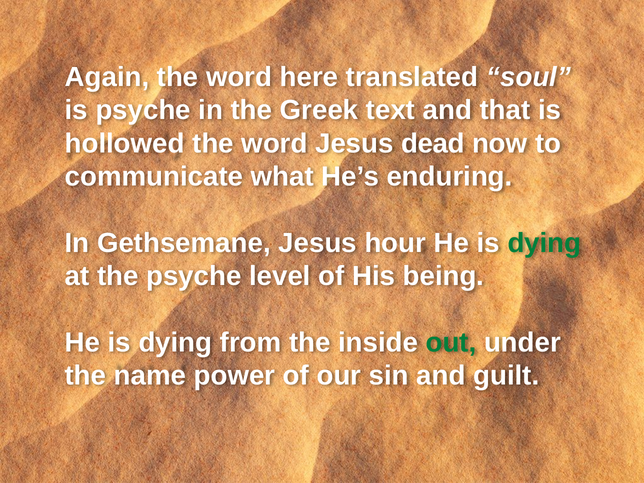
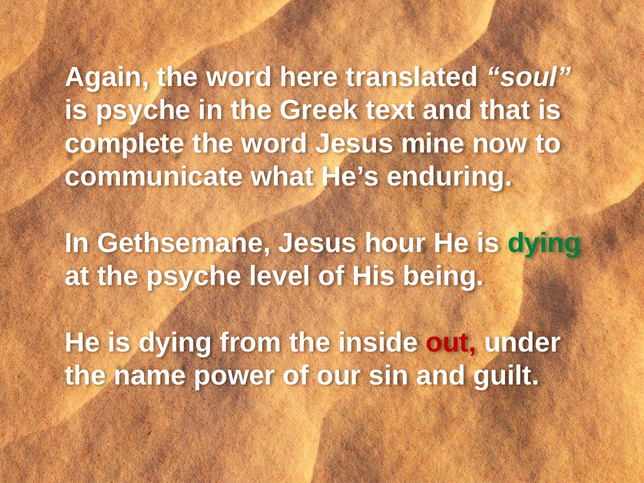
hollowed: hollowed -> complete (125, 143)
dead: dead -> mine (433, 143)
out colour: green -> red (451, 343)
